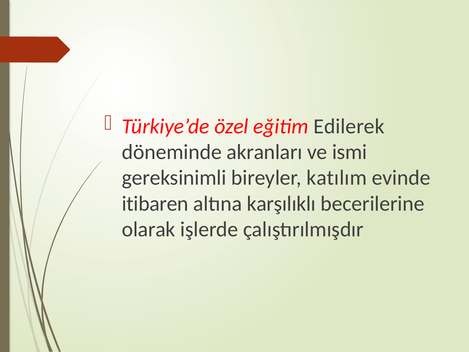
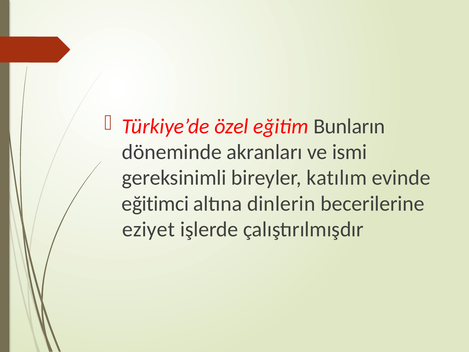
Edilerek: Edilerek -> Bunların (349, 126)
itibaren: itibaren -> eğitimci (155, 204)
karşılıklı: karşılıklı -> dinlerin (281, 204)
olarak: olarak -> eziyet (149, 229)
